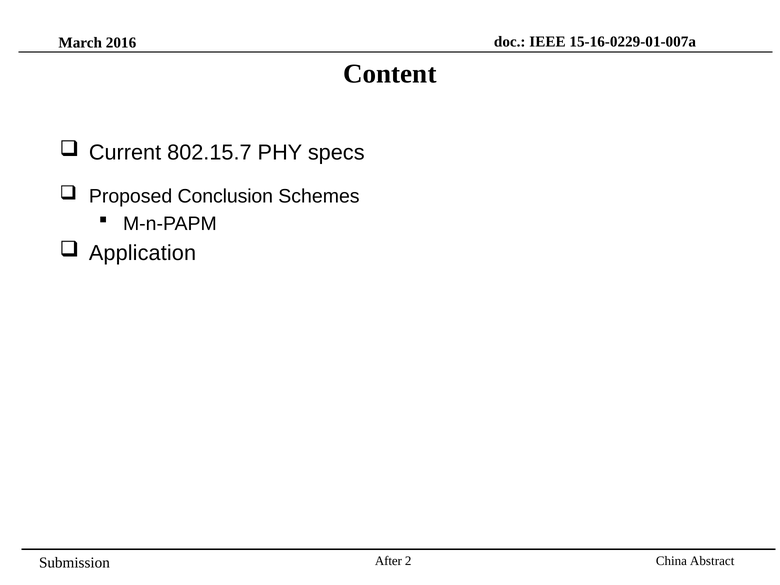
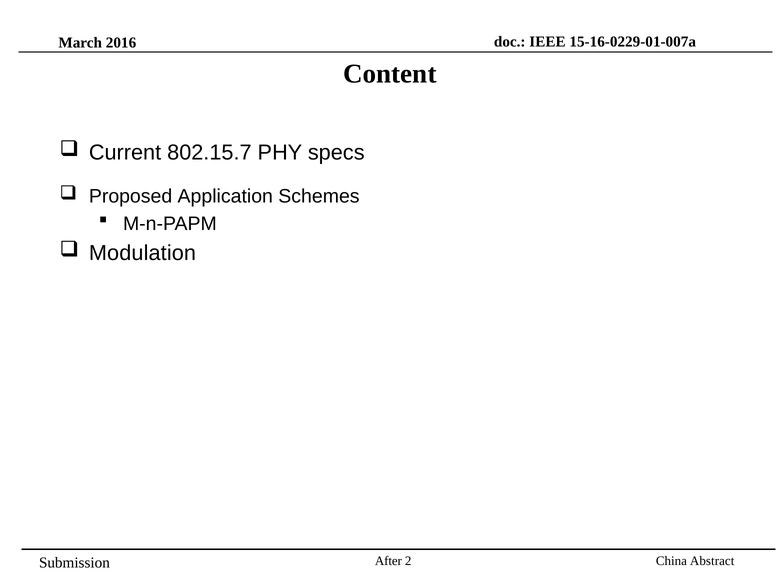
Conclusion: Conclusion -> Application (225, 196)
Application: Application -> Modulation (142, 253)
